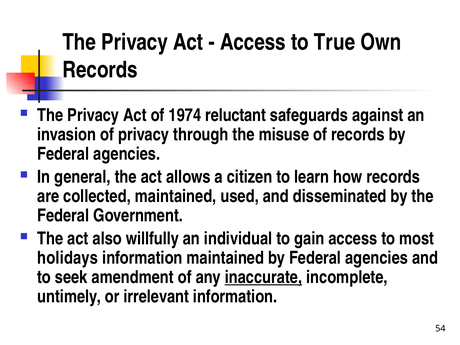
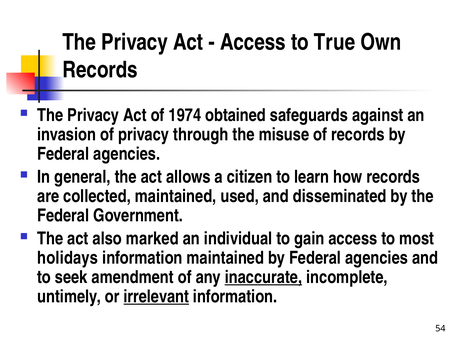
reluctant: reluctant -> obtained (236, 115)
willfully: willfully -> marked (152, 238)
irrelevant underline: none -> present (156, 296)
